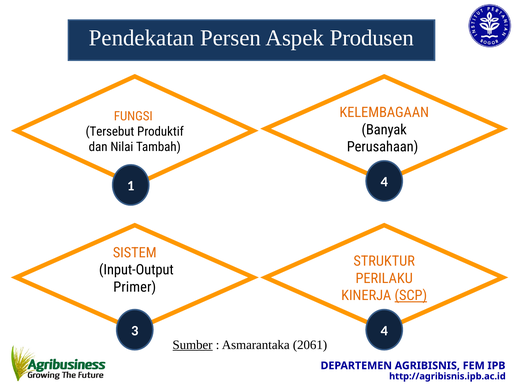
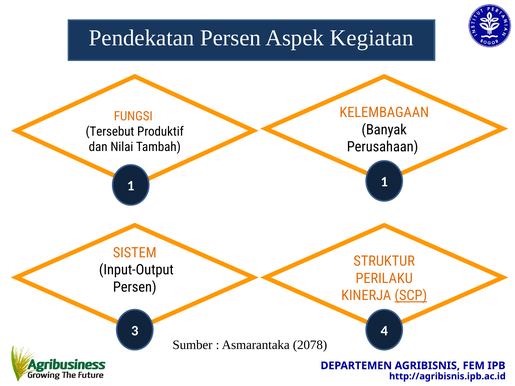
Produsen: Produsen -> Kegiatan (372, 38)
1 4: 4 -> 1 (384, 182)
Primer: Primer -> Persen (135, 287)
Sumber underline: present -> none (193, 345)
2061: 2061 -> 2078 (310, 345)
